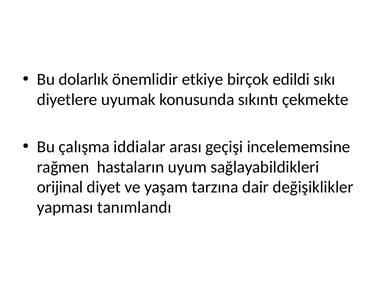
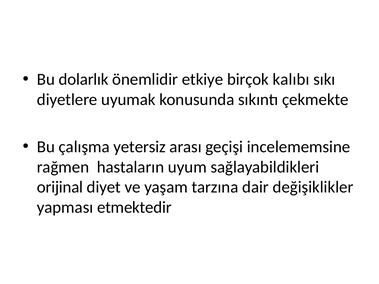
edildi: edildi -> kalıbı (291, 80)
iddialar: iddialar -> yetersiz (140, 147)
tanımlandı: tanımlandı -> etmektedir (134, 208)
